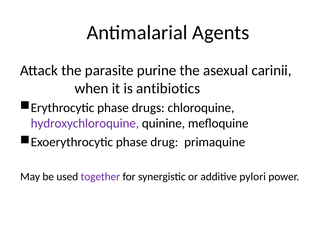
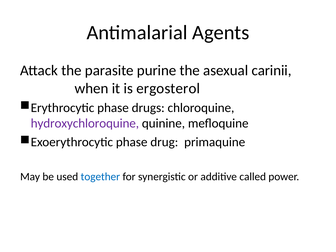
antibiotics: antibiotics -> ergosterol (168, 88)
together colour: purple -> blue (100, 177)
pylori: pylori -> called (253, 177)
